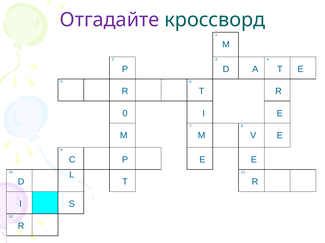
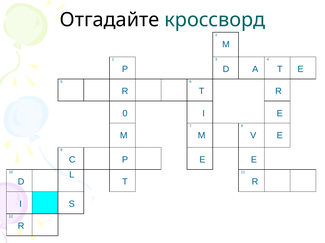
Отгадайте colour: purple -> black (109, 20)
